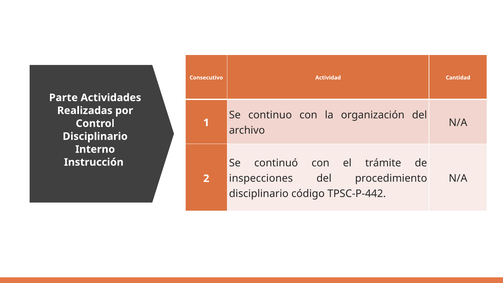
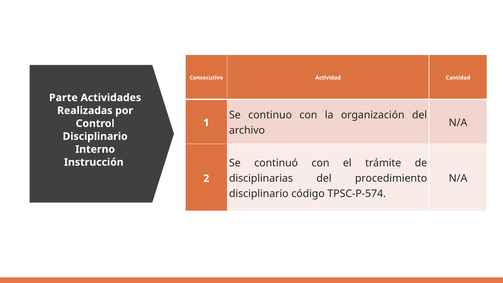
inspecciones: inspecciones -> disciplinarias (261, 178)
TPSC-P-442: TPSC-P-442 -> TPSC-P-574 (357, 194)
